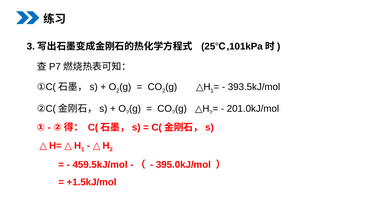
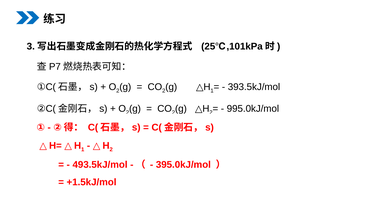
201.0kJ/mol: 201.0kJ/mol -> 995.0kJ/mol (253, 109)
459.5kJ/mol: 459.5kJ/mol -> 493.5kJ/mol (100, 165)
